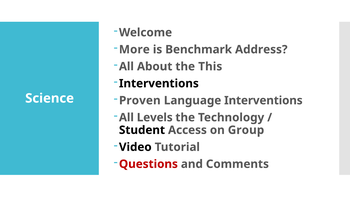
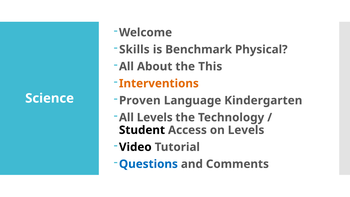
More: More -> Skills (134, 49)
Address: Address -> Physical (261, 49)
Interventions colour: black -> orange (159, 83)
Language Interventions: Interventions -> Kindergarten (263, 100)
on Group: Group -> Levels (246, 130)
Questions colour: red -> blue (148, 164)
